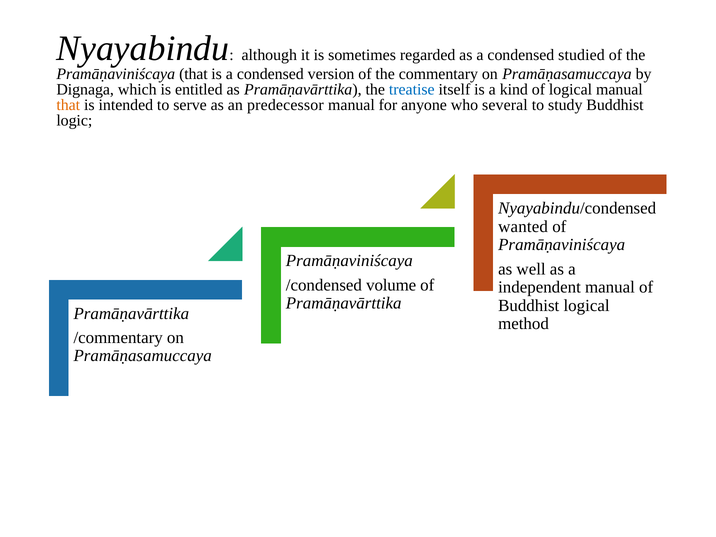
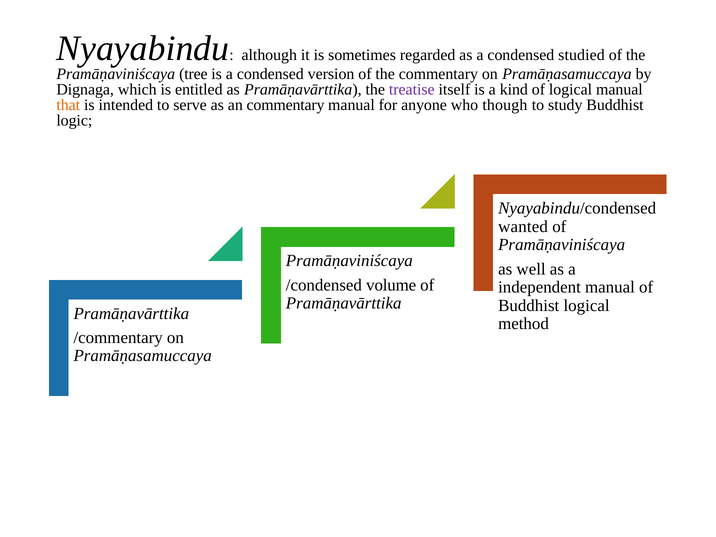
Pramāṇaviniścaya that: that -> tree (193, 74)
treatise colour: blue -> purple (412, 90)
an predecessor: predecessor -> commentary (286, 105)
several: several -> though (505, 105)
